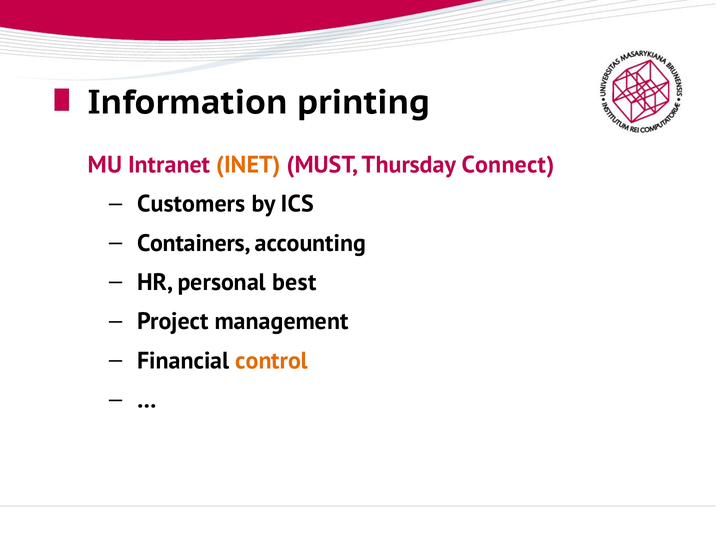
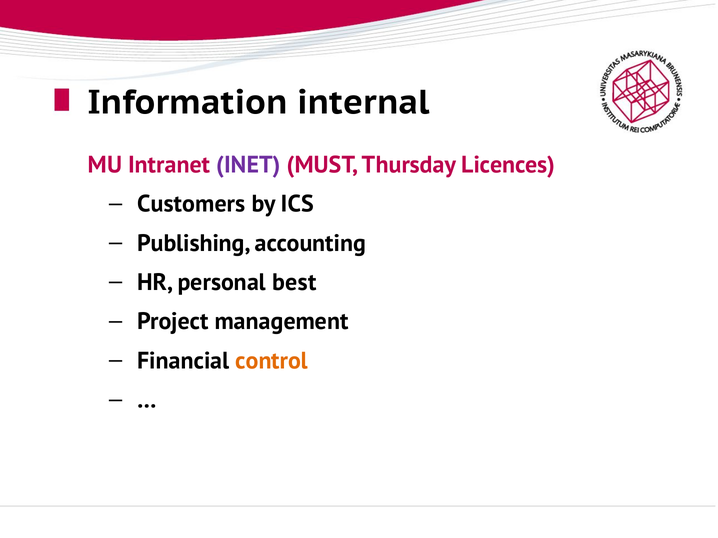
printing: printing -> internal (363, 103)
INET colour: orange -> purple (248, 165)
Connect: Connect -> Licences (508, 165)
Containers: Containers -> Publishing (194, 243)
